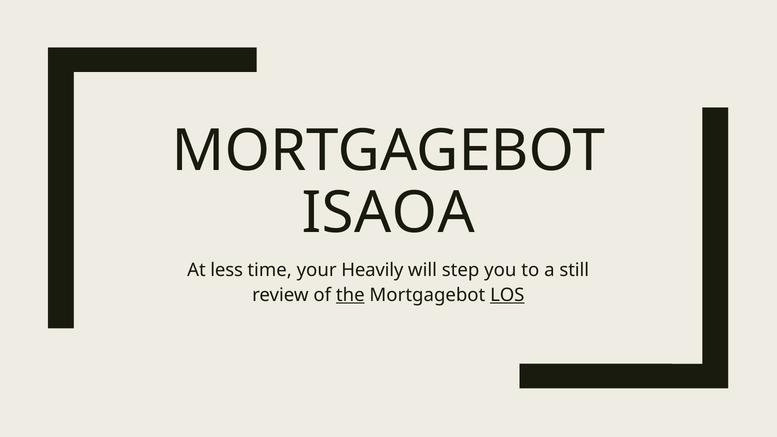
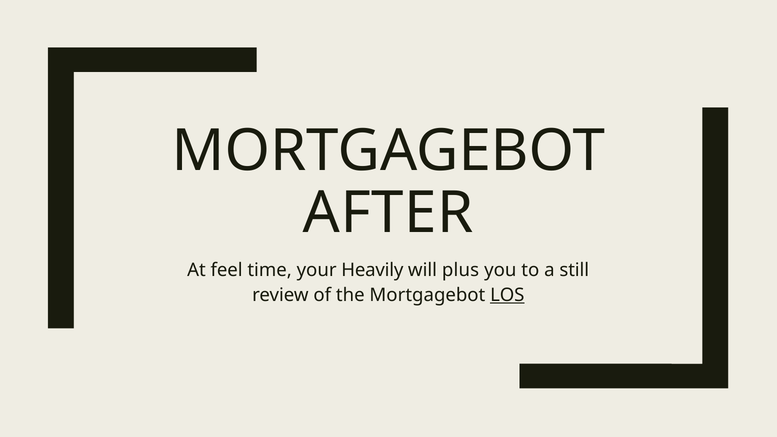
ISAOA: ISAOA -> AFTER (388, 213)
less: less -> feel (227, 270)
step: step -> plus (461, 270)
the underline: present -> none (350, 295)
